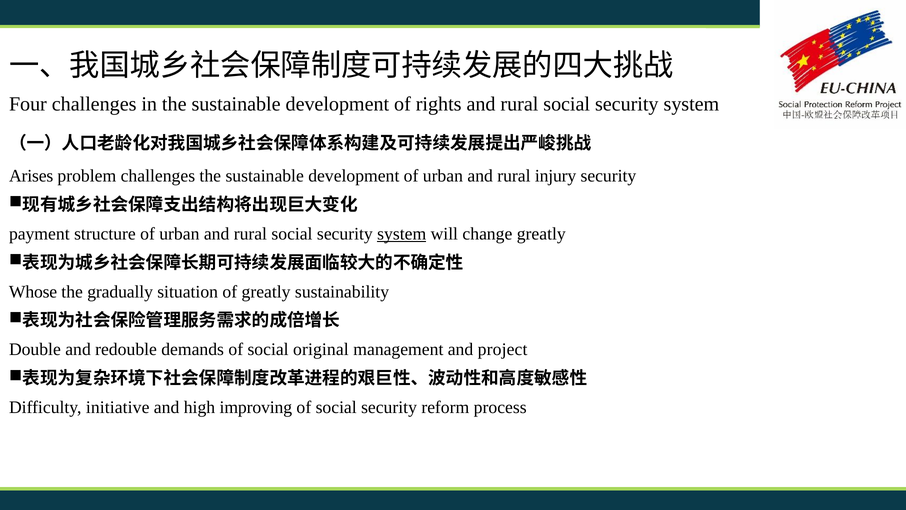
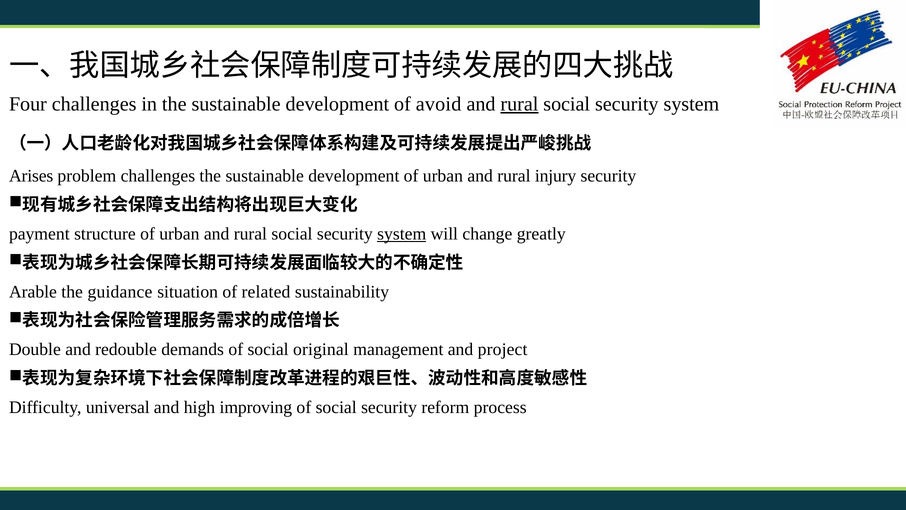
rights: rights -> avoid (439, 104)
rural underline: none -> present (519, 104)
Whose: Whose -> Arable (33, 292)
gradually: gradually -> guidance (120, 292)
of greatly: greatly -> related (266, 292)
initiative: initiative -> universal (118, 407)
